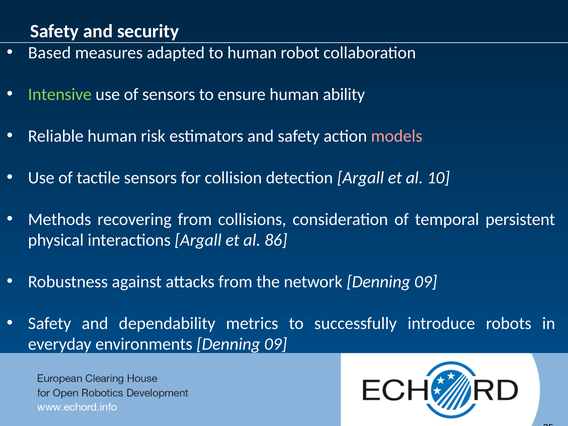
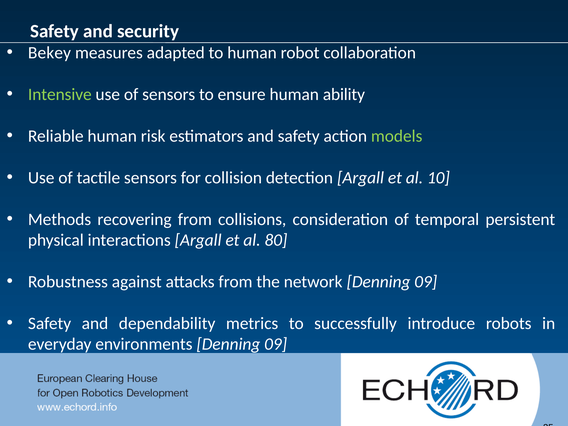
Based: Based -> Bekey (49, 53)
models colour: pink -> light green (397, 136)
86: 86 -> 80 (276, 240)
